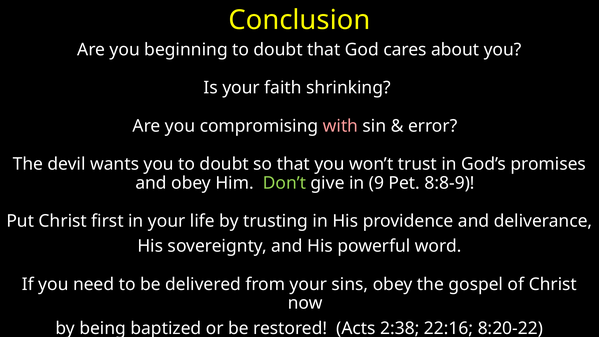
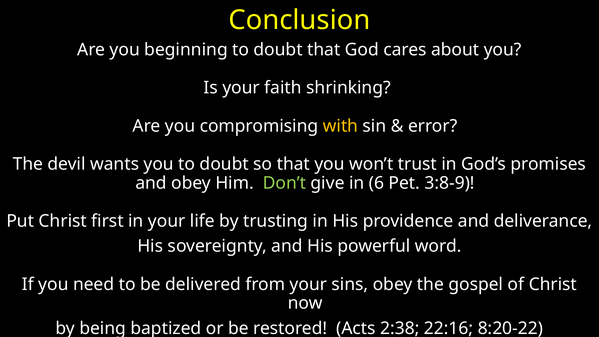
with colour: pink -> yellow (340, 126)
9: 9 -> 6 (376, 183)
8:8-9: 8:8-9 -> 3:8-9 (450, 183)
